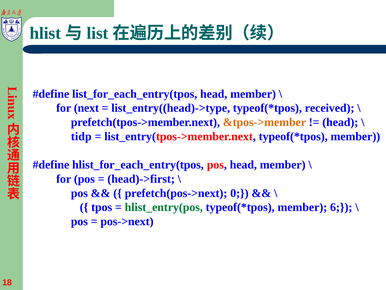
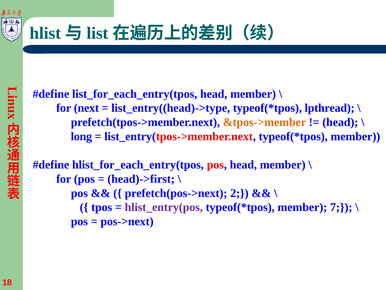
received: received -> lpthread (330, 108)
tidp: tidp -> long (81, 136)
0: 0 -> 2 (239, 193)
hlist_entry(pos colour: green -> purple (164, 207)
6: 6 -> 7 (341, 207)
